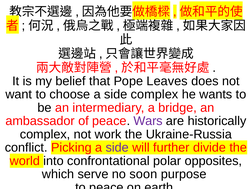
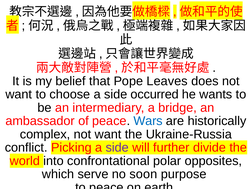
side complex: complex -> occurred (155, 94)
Wars colour: purple -> blue (148, 121)
complex not work: work -> want (108, 134)
